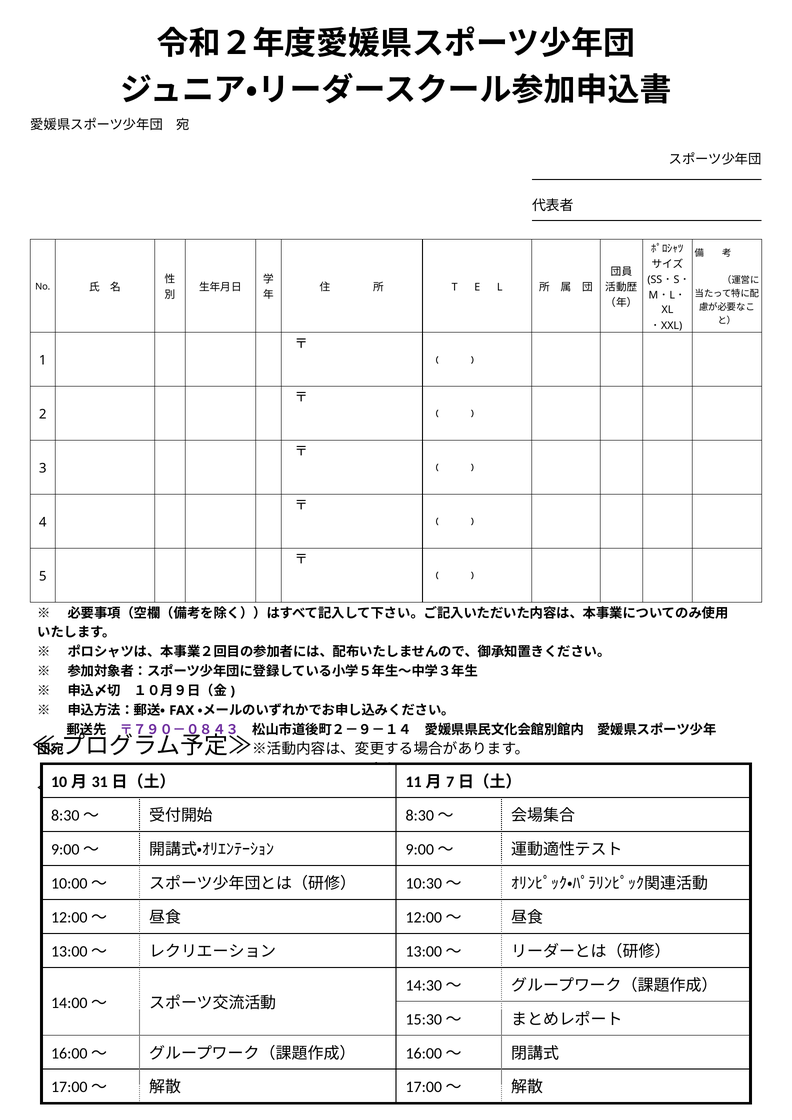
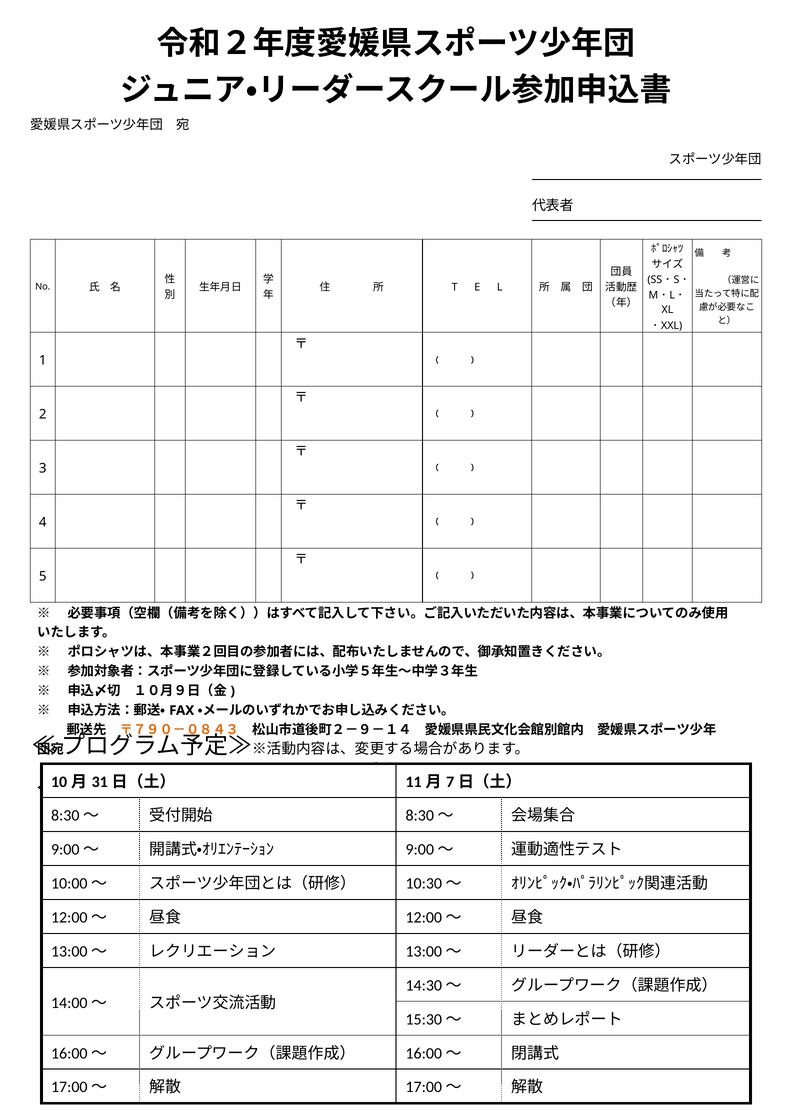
〒７９０－０８４３ colour: purple -> orange (179, 730)
